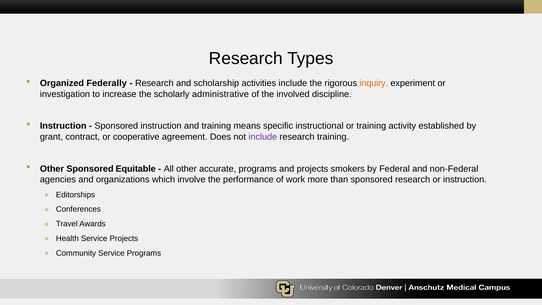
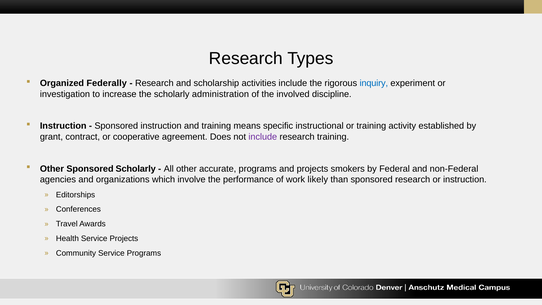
inquiry colour: orange -> blue (374, 83)
administrative: administrative -> administration (220, 94)
Sponsored Equitable: Equitable -> Scholarly (136, 169)
more: more -> likely (318, 179)
